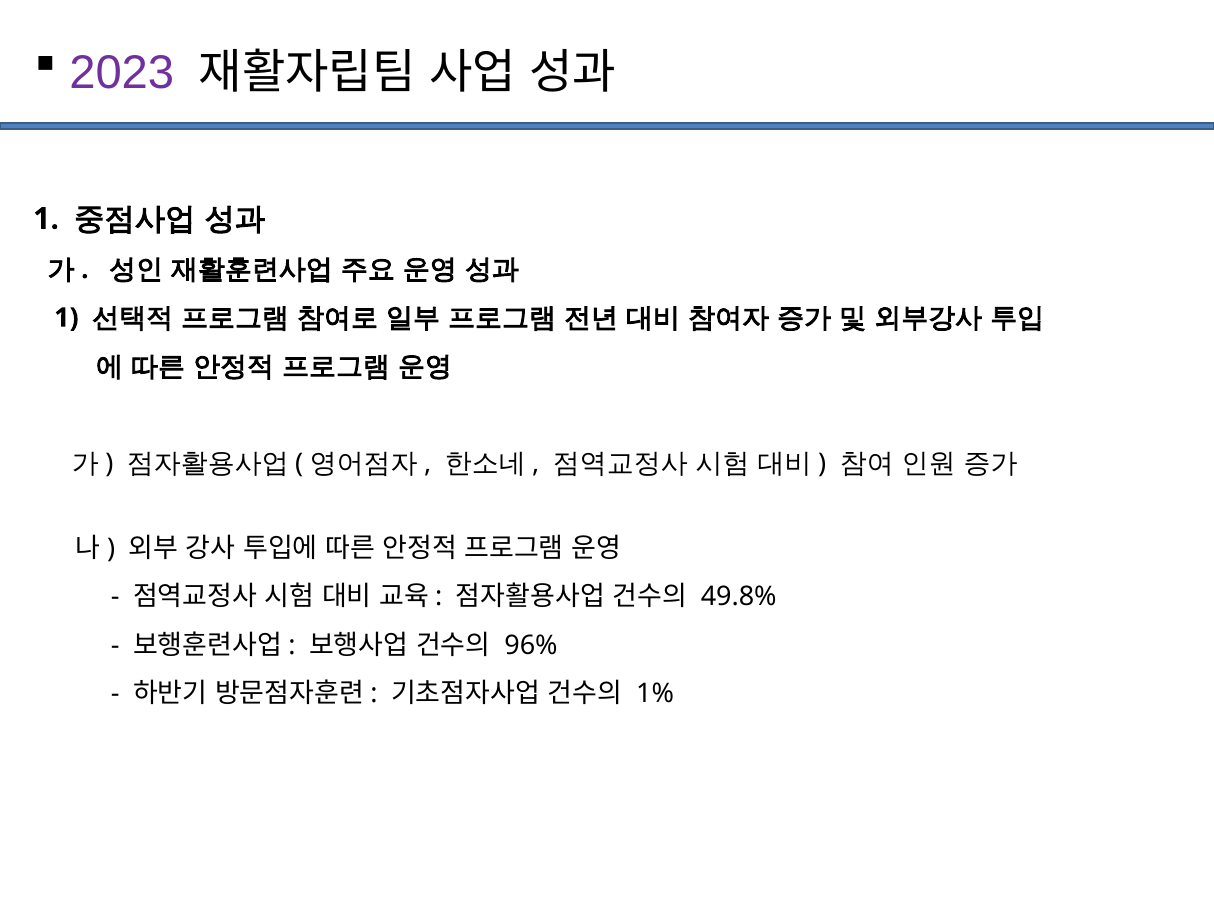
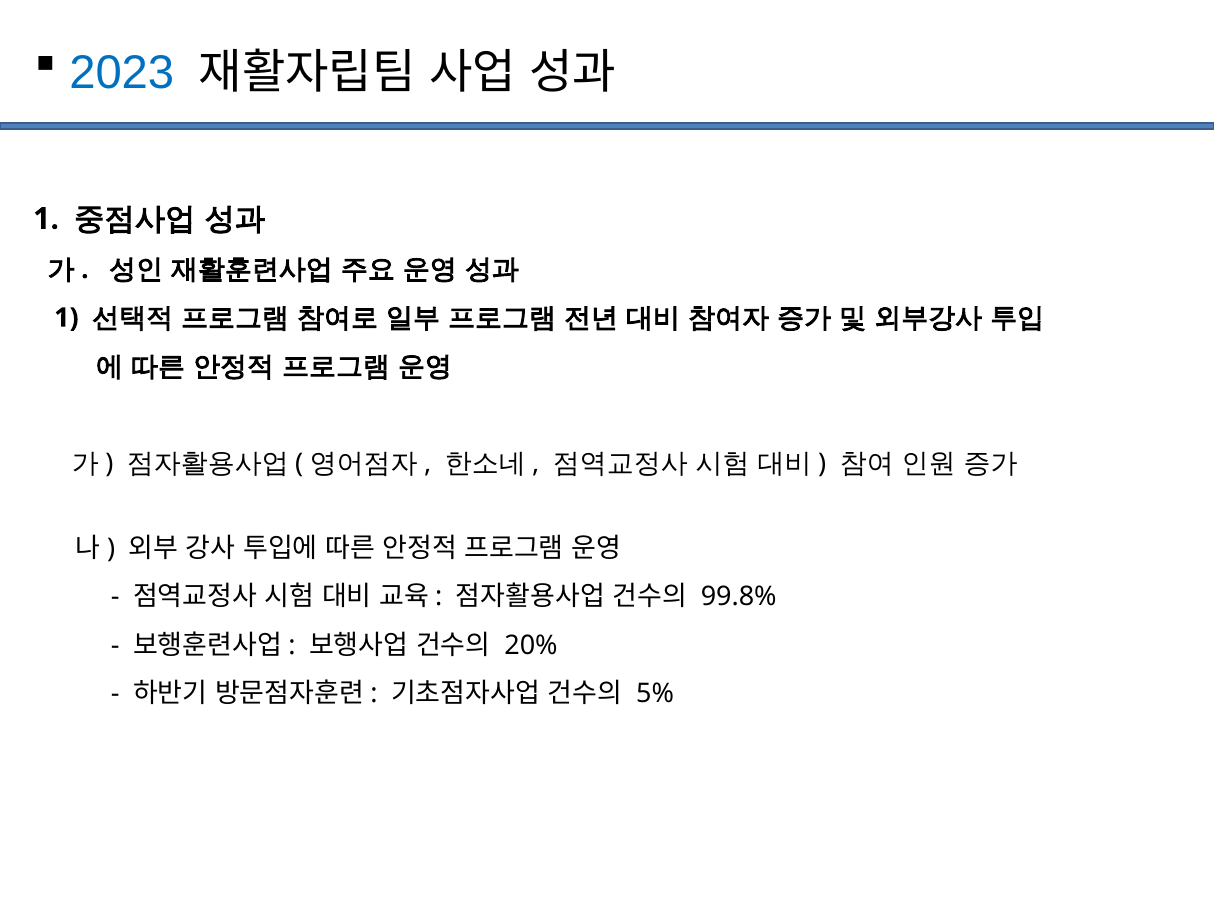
2023 colour: purple -> blue (122, 73)
49.8%: 49.8% -> 99.8% (739, 596)
96%: 96% -> 20% (531, 645)
1%: 1% -> 5% (655, 693)
